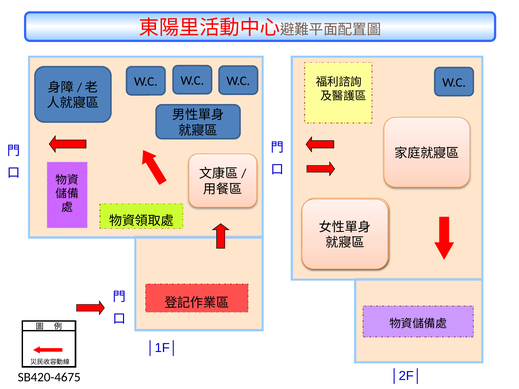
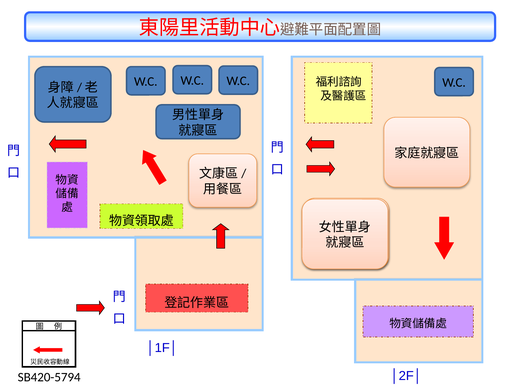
SB420-4675: SB420-4675 -> SB420-5794 (49, 377)
